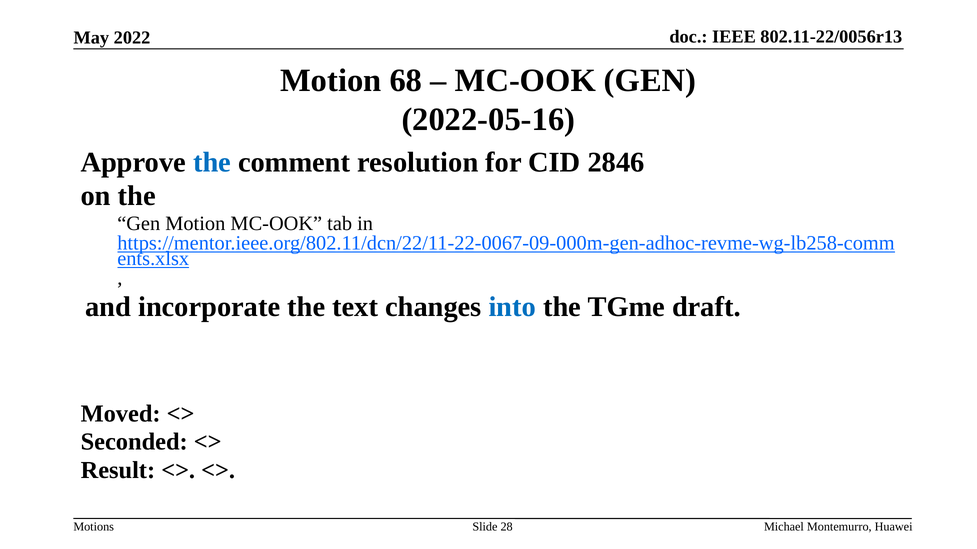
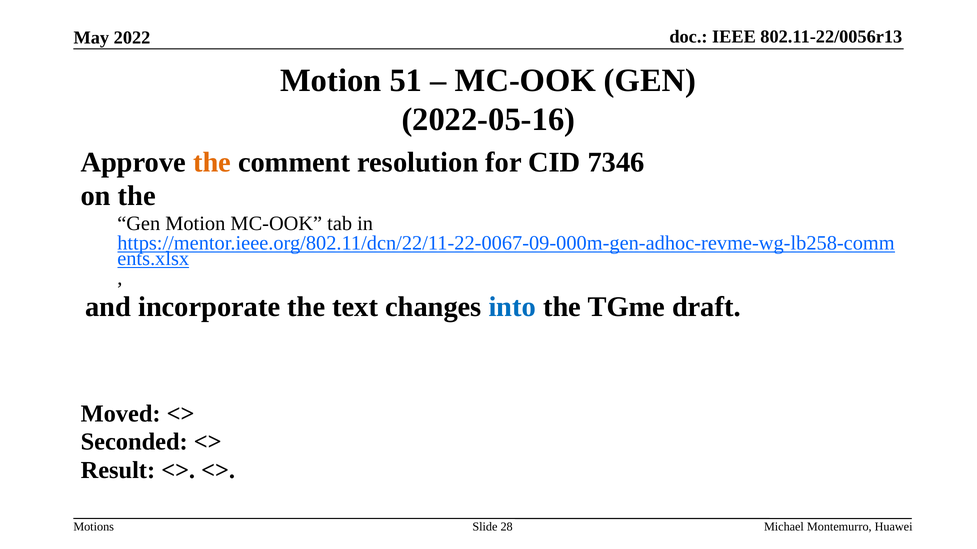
68: 68 -> 51 (406, 80)
the colour: blue -> orange (212, 163)
2846: 2846 -> 7346 (616, 163)
